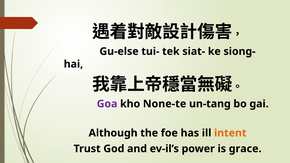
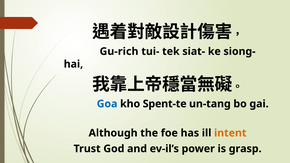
Gu-else: Gu-else -> Gu-rich (119, 51)
Goa colour: purple -> blue (107, 104)
None-te: None-te -> Spent-te (165, 104)
grace: grace -> grasp (245, 149)
